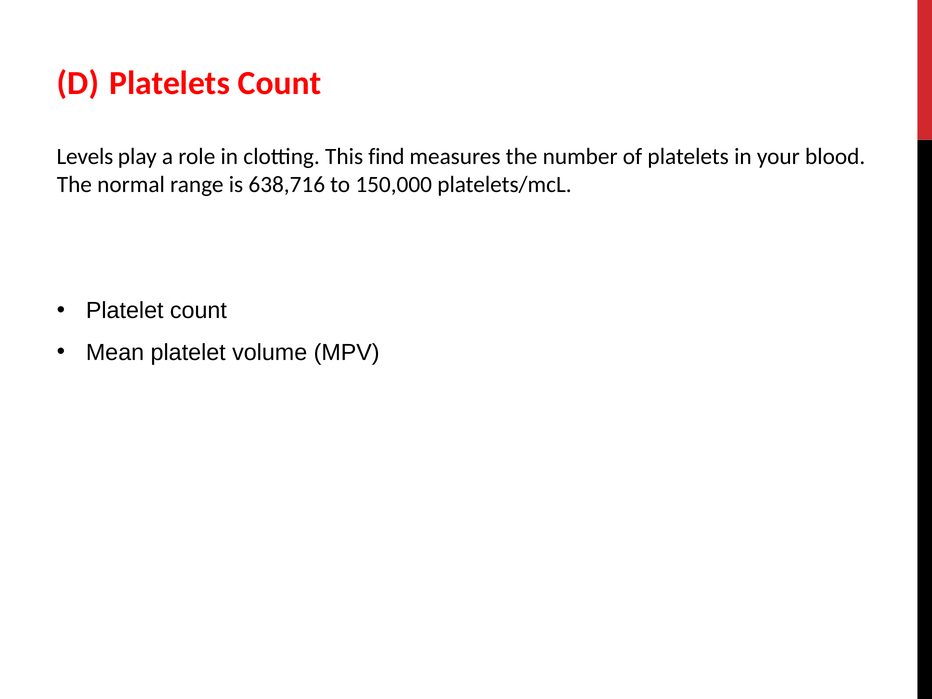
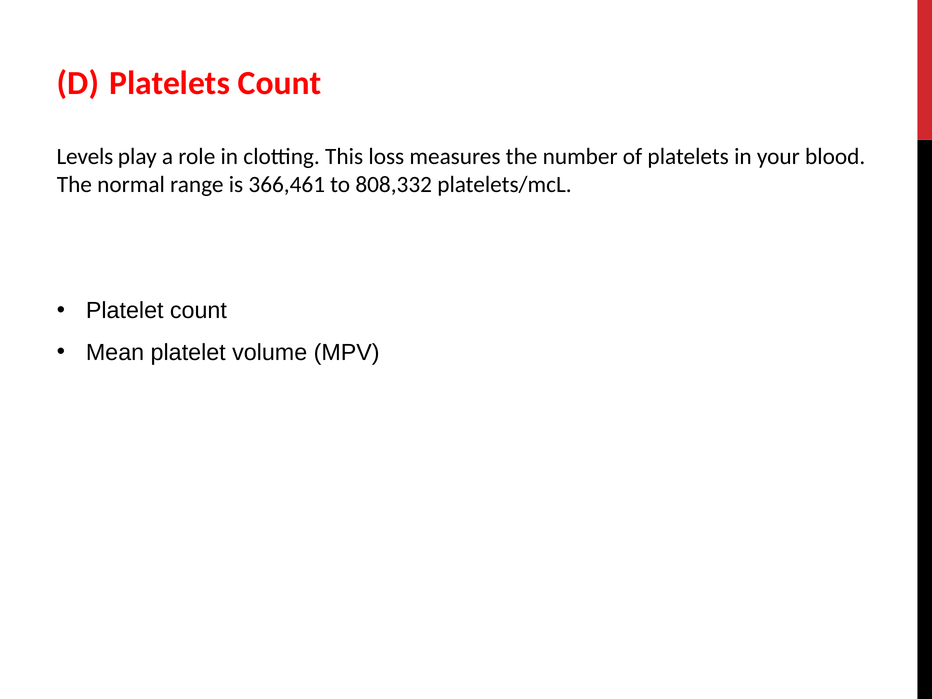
find: find -> loss (386, 157)
638,716: 638,716 -> 366,461 (287, 185)
150,000: 150,000 -> 808,332 (394, 185)
